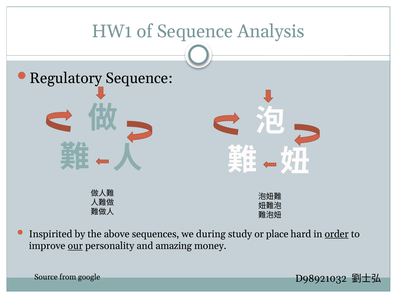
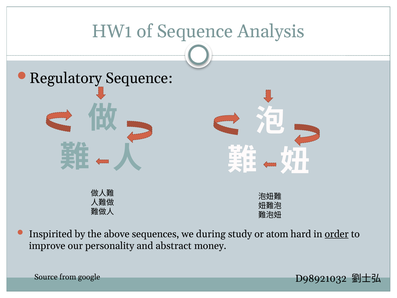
place: place -> atom (277, 234)
our underline: present -> none (75, 246)
amazing: amazing -> abstract (174, 246)
